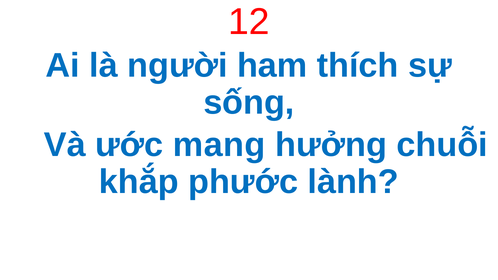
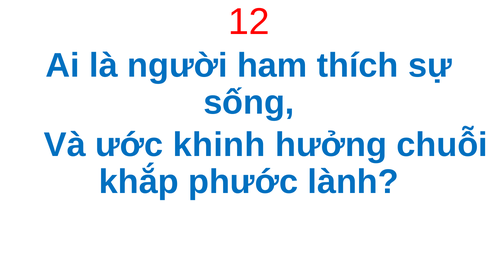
mang: mang -> khinh (219, 145)
